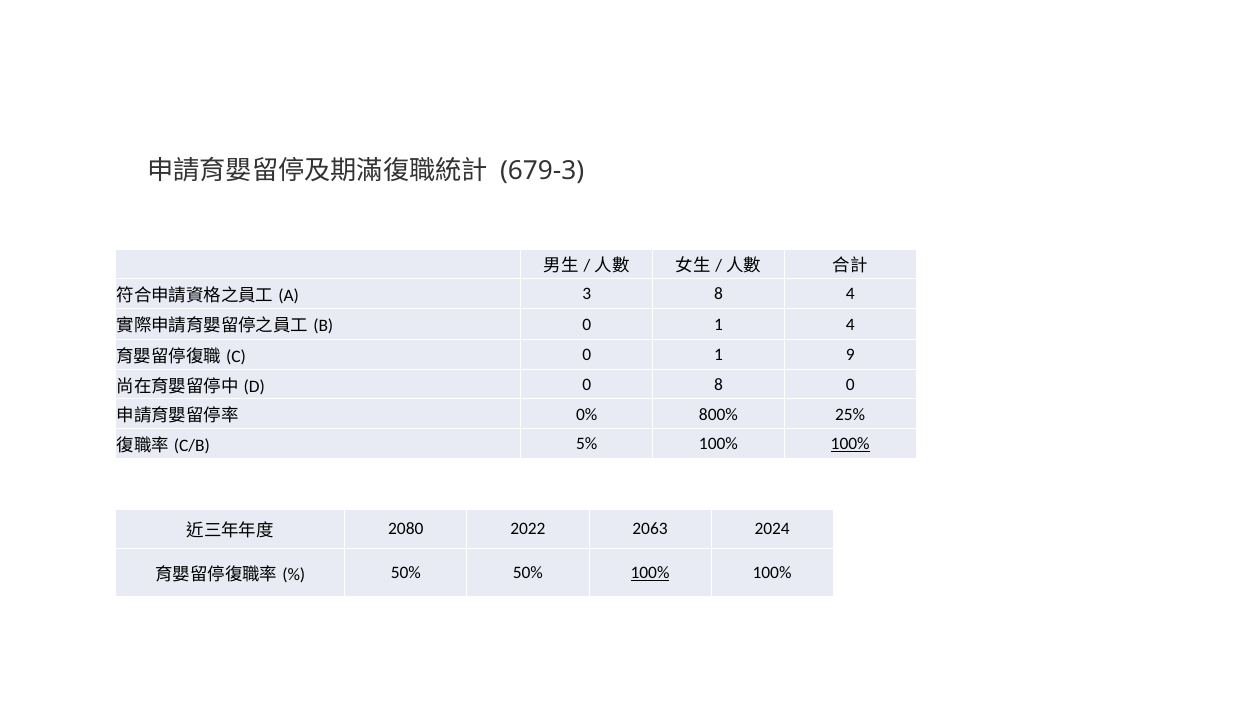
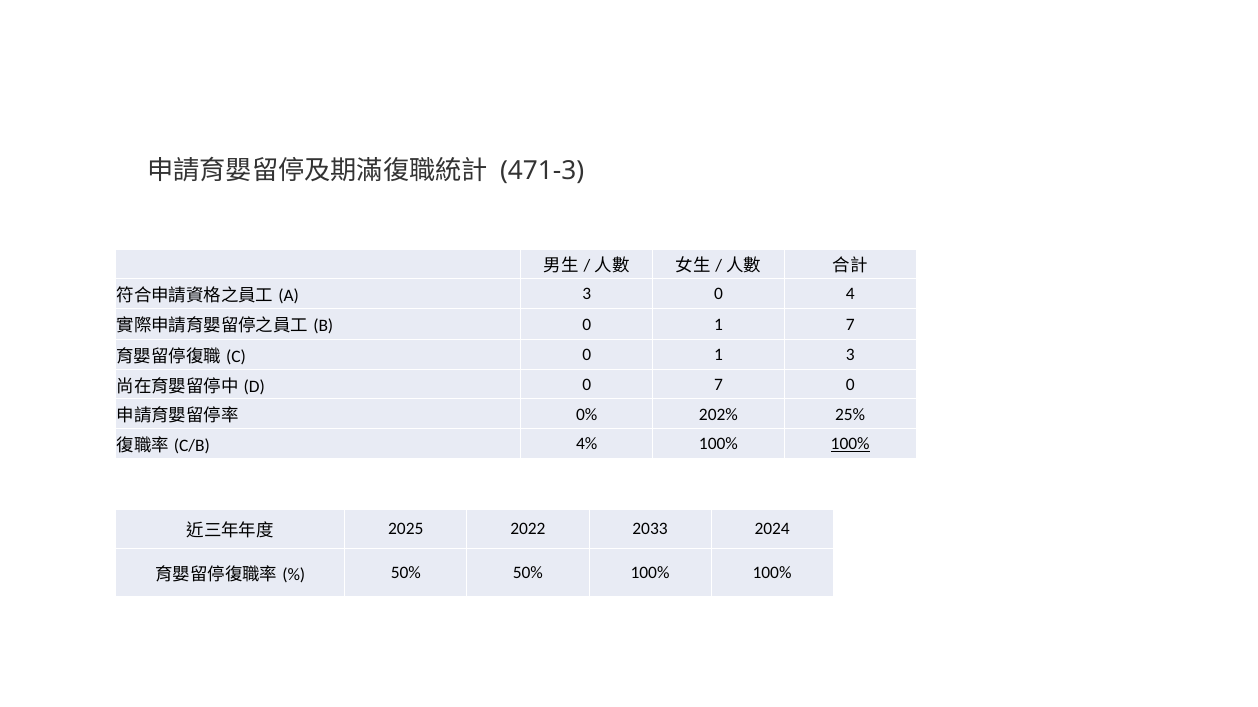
679-3: 679-3 -> 471-3 (542, 171)
3 8: 8 -> 0 (718, 294)
1 4: 4 -> 7 (850, 325)
1 9: 9 -> 3 (850, 356)
0 8: 8 -> 7 (718, 385)
800%: 800% -> 202% (718, 415)
5%: 5% -> 4% (587, 444)
2080: 2080 -> 2025 (406, 530)
2063: 2063 -> 2033 (650, 530)
100% underline: present -> none (650, 573)
